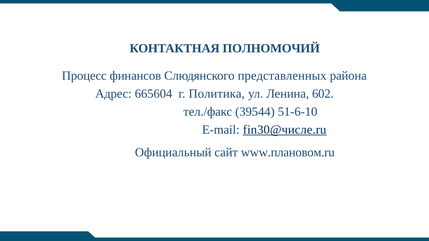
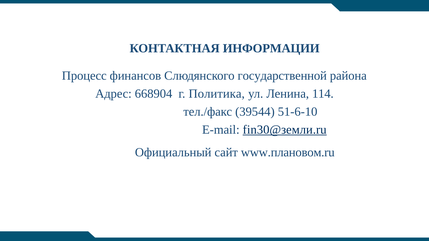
ПОЛНОМОЧИЙ: ПОЛНОМОЧИЙ -> ИНФОРМАЦИИ (271, 48)
представленных: представленных -> государственной (282, 76)
665604: 665604 -> 668904 (154, 94)
602: 602 -> 114 (323, 94)
fin30@числе.ru: fin30@числе.ru -> fin30@земли.ru (285, 130)
